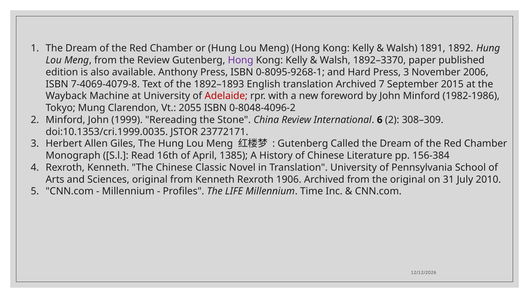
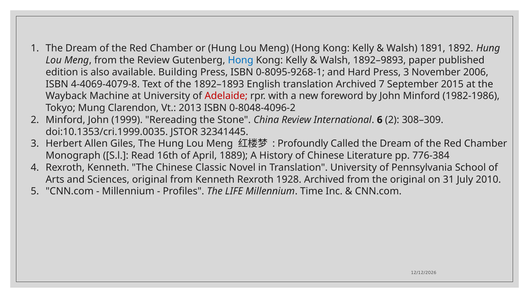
Hong colour: purple -> blue (241, 60)
1892–3370: 1892–3370 -> 1892–9893 (380, 60)
Anthony: Anthony -> Building (178, 72)
7-4069-4079-8: 7-4069-4079-8 -> 4-4069-4079-8 (105, 84)
2055: 2055 -> 2013 (190, 108)
23772171: 23772171 -> 32341445 (224, 132)
Gutenberg: Gutenberg -> Profoundly (303, 143)
1385: 1385 -> 1889 (234, 155)
156-384: 156-384 -> 776-384 (431, 155)
1906: 1906 -> 1928 (289, 179)
